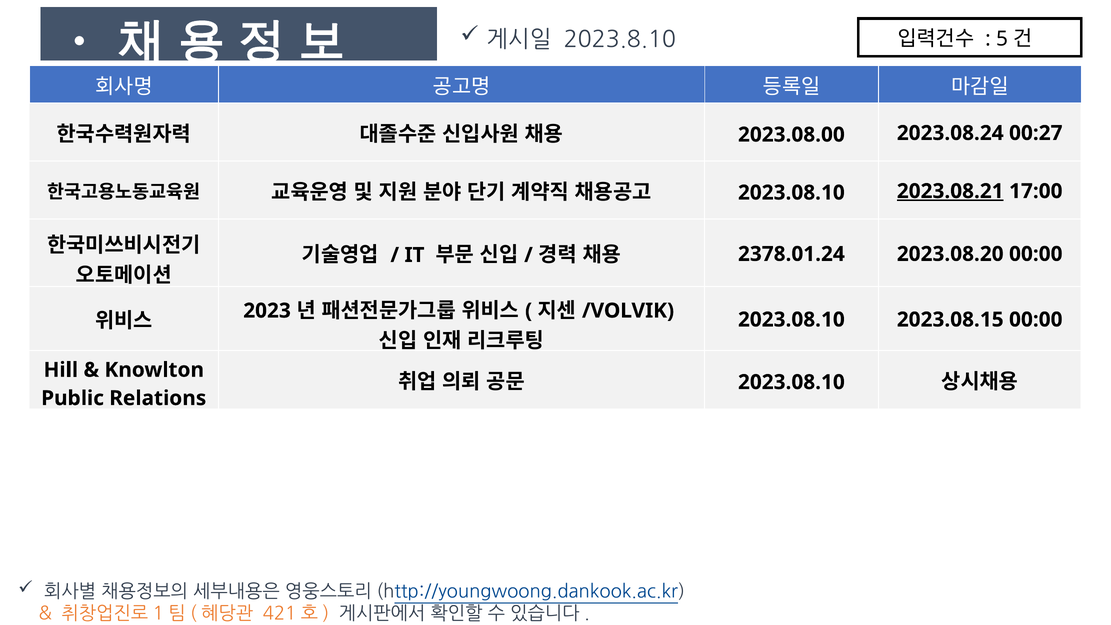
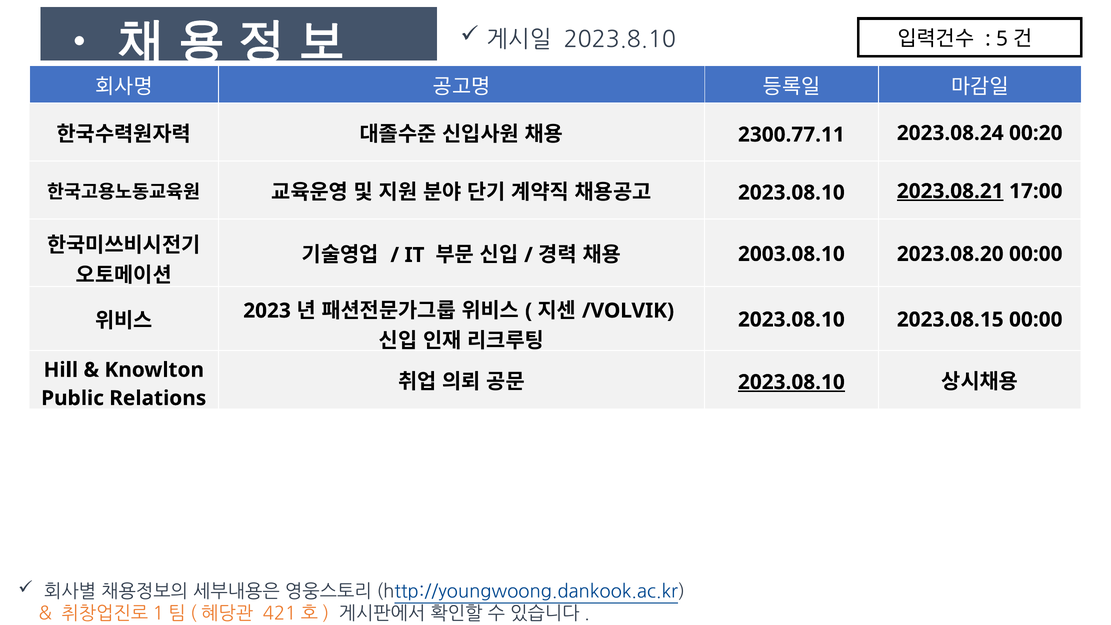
2023.08.00: 2023.08.00 -> 2300.77.11 (791, 135)
00:27: 00:27 -> 00:20 (1036, 133)
2378.01.24: 2378.01.24 -> 2003.08.10 (791, 254)
2023.08.10 underline: none -> present (791, 382)
